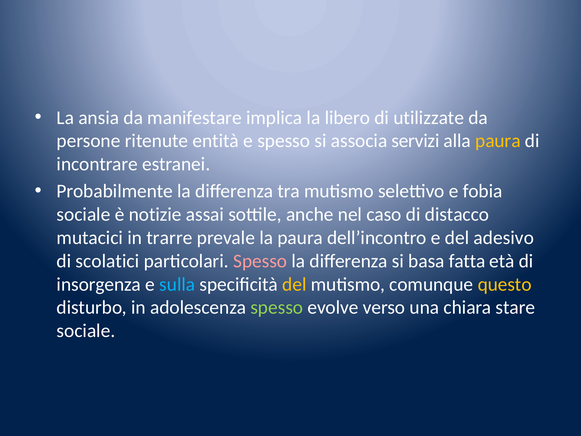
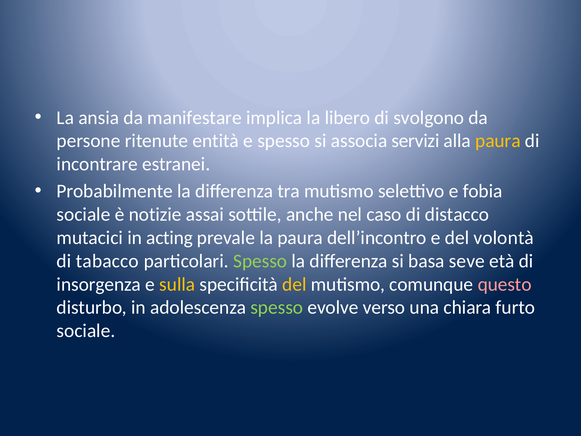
utilizzate: utilizzate -> svolgono (429, 118)
trarre: trarre -> acting (170, 238)
adesivo: adesivo -> volontà (504, 238)
scolatici: scolatici -> tabacco (107, 261)
Spesso colour: pink -> light green (260, 261)
fatta: fatta -> seve (467, 261)
sulla colour: light blue -> yellow (177, 284)
questo colour: yellow -> pink (505, 284)
stare: stare -> furto (515, 307)
